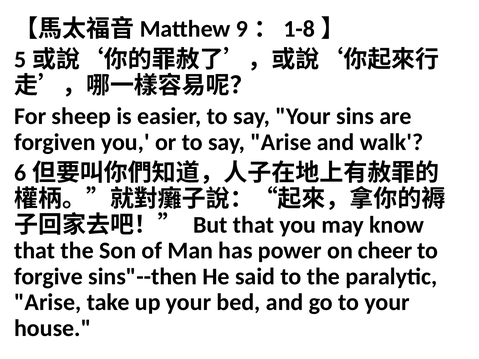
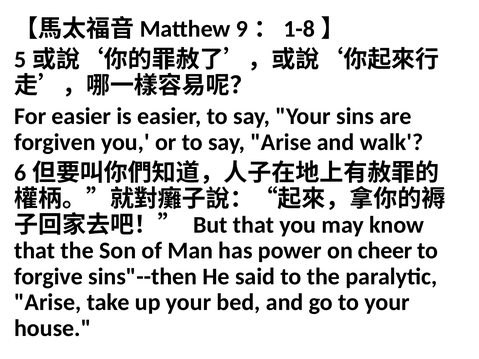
For sheep: sheep -> easier (81, 116)
